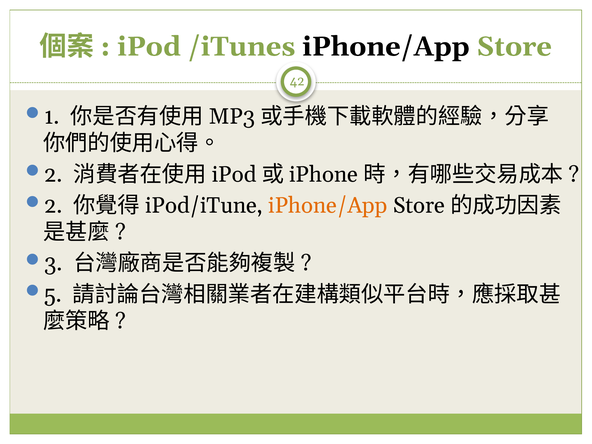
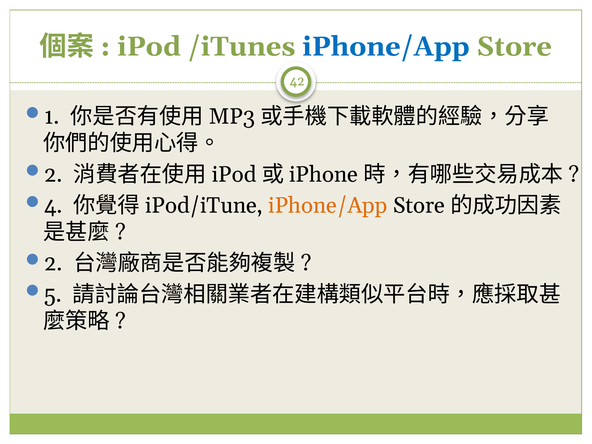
iPhone/App colour: black -> blue (386, 47)
2: 2 -> 4 (53, 206)
3: 3 -> 2 (53, 263)
